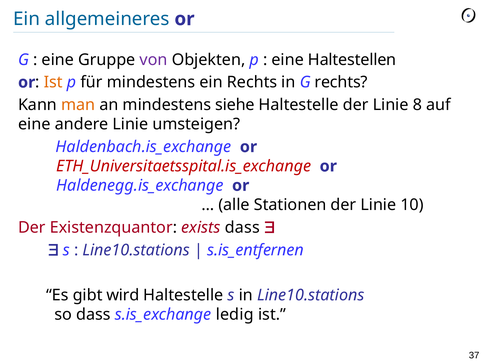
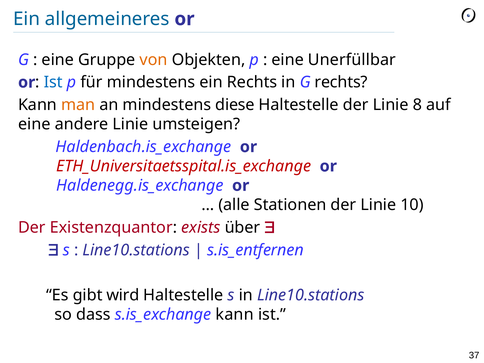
von colour: purple -> orange (154, 60)
Haltestellen: Haltestellen -> Unerfüllbar (352, 60)
Ist colour: orange -> blue (53, 82)
siehe: siehe -> diese (235, 105)
exists dass: dass -> über (242, 227)
s.is_exchange ledig: ledig -> kann (235, 315)
